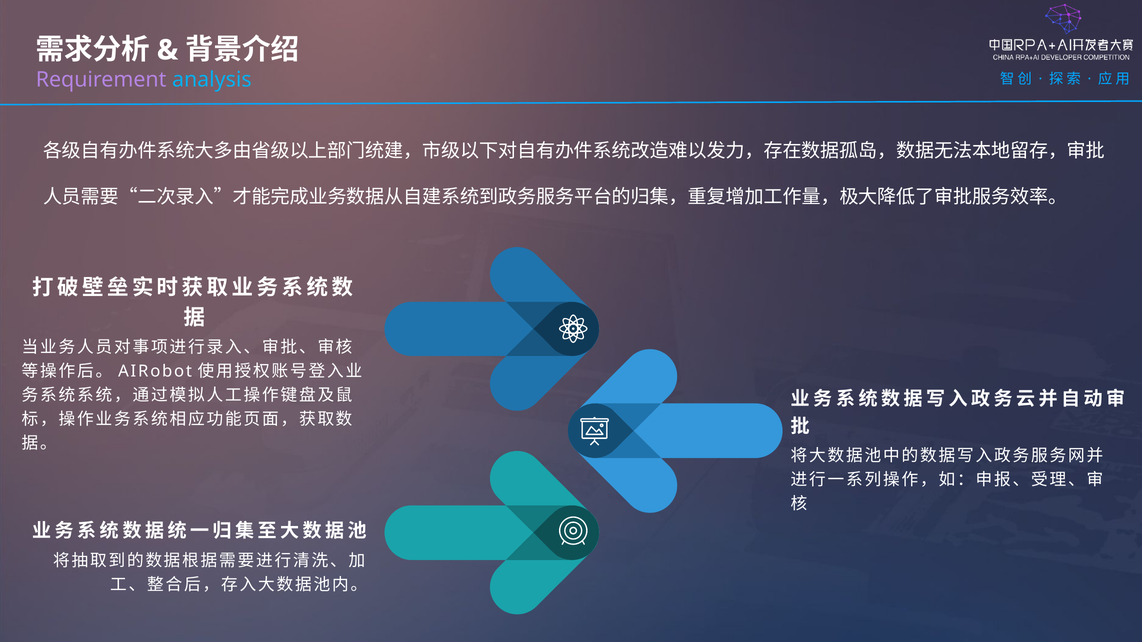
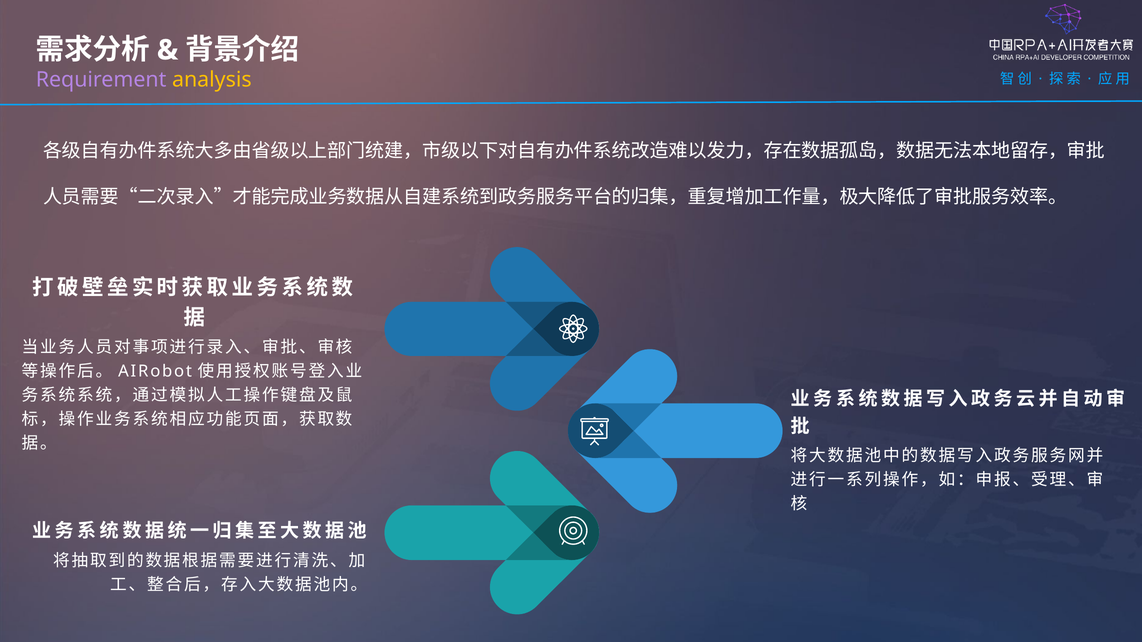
analysis colour: light blue -> yellow (212, 80)
